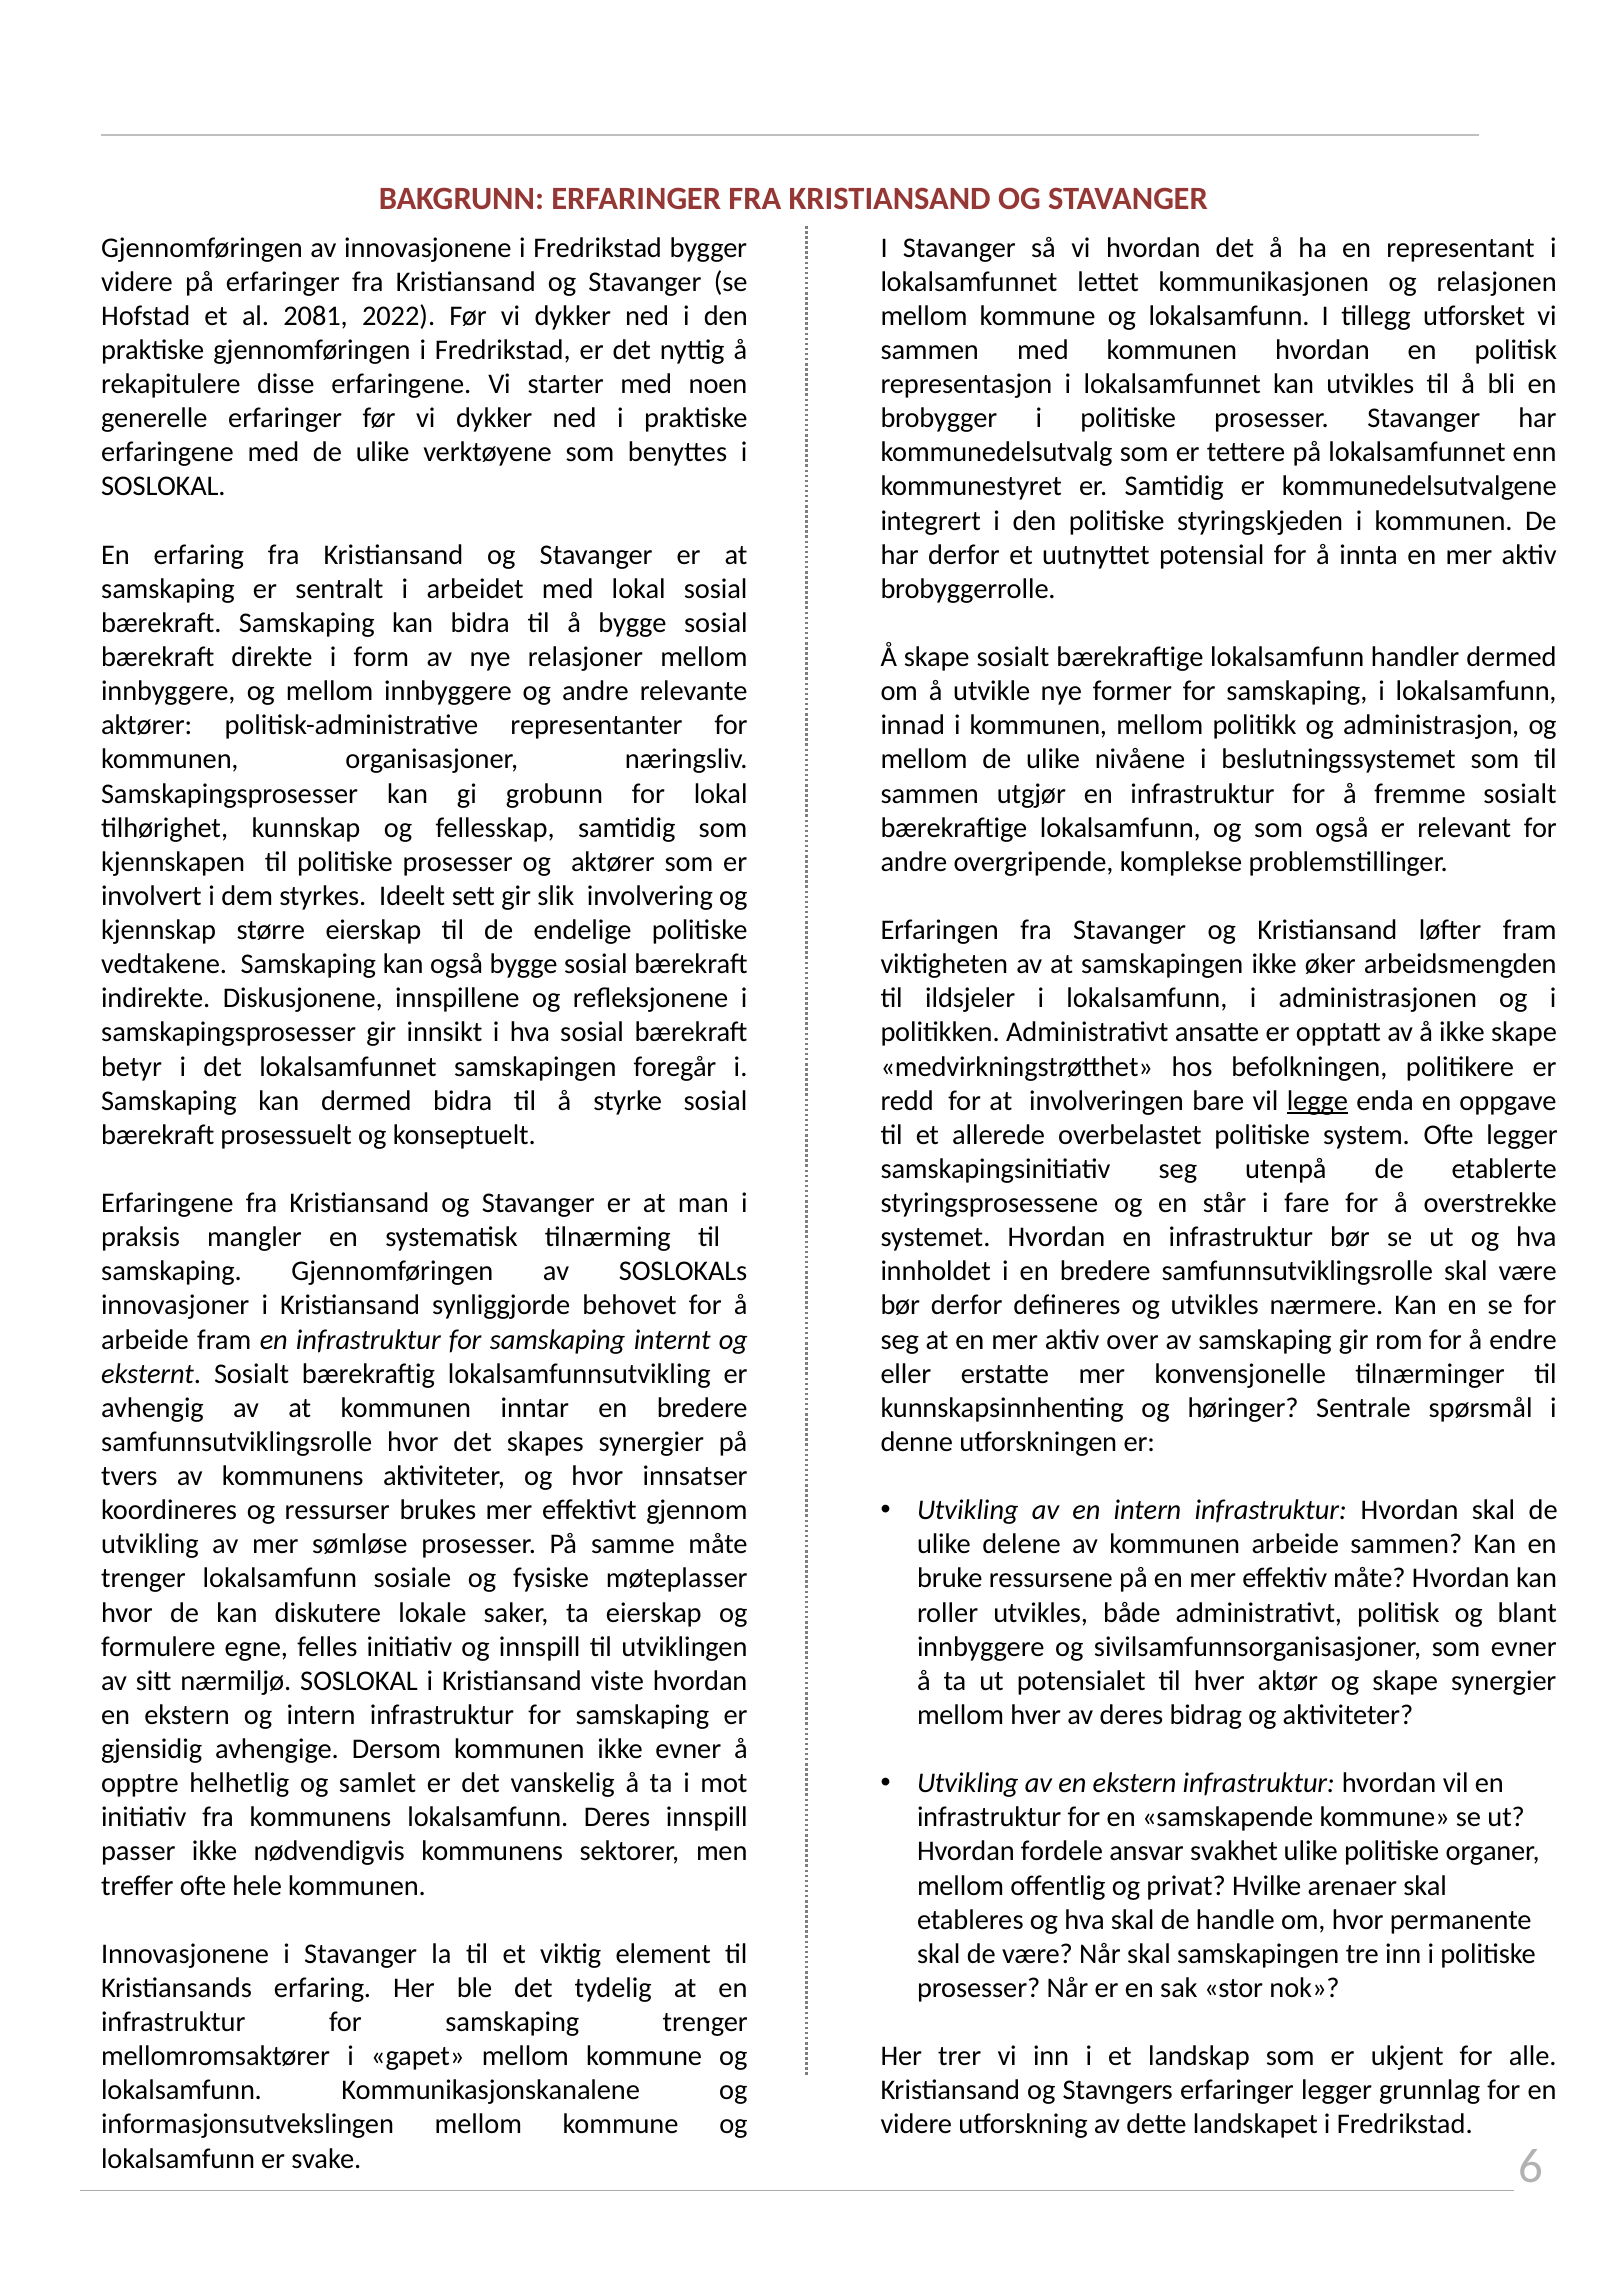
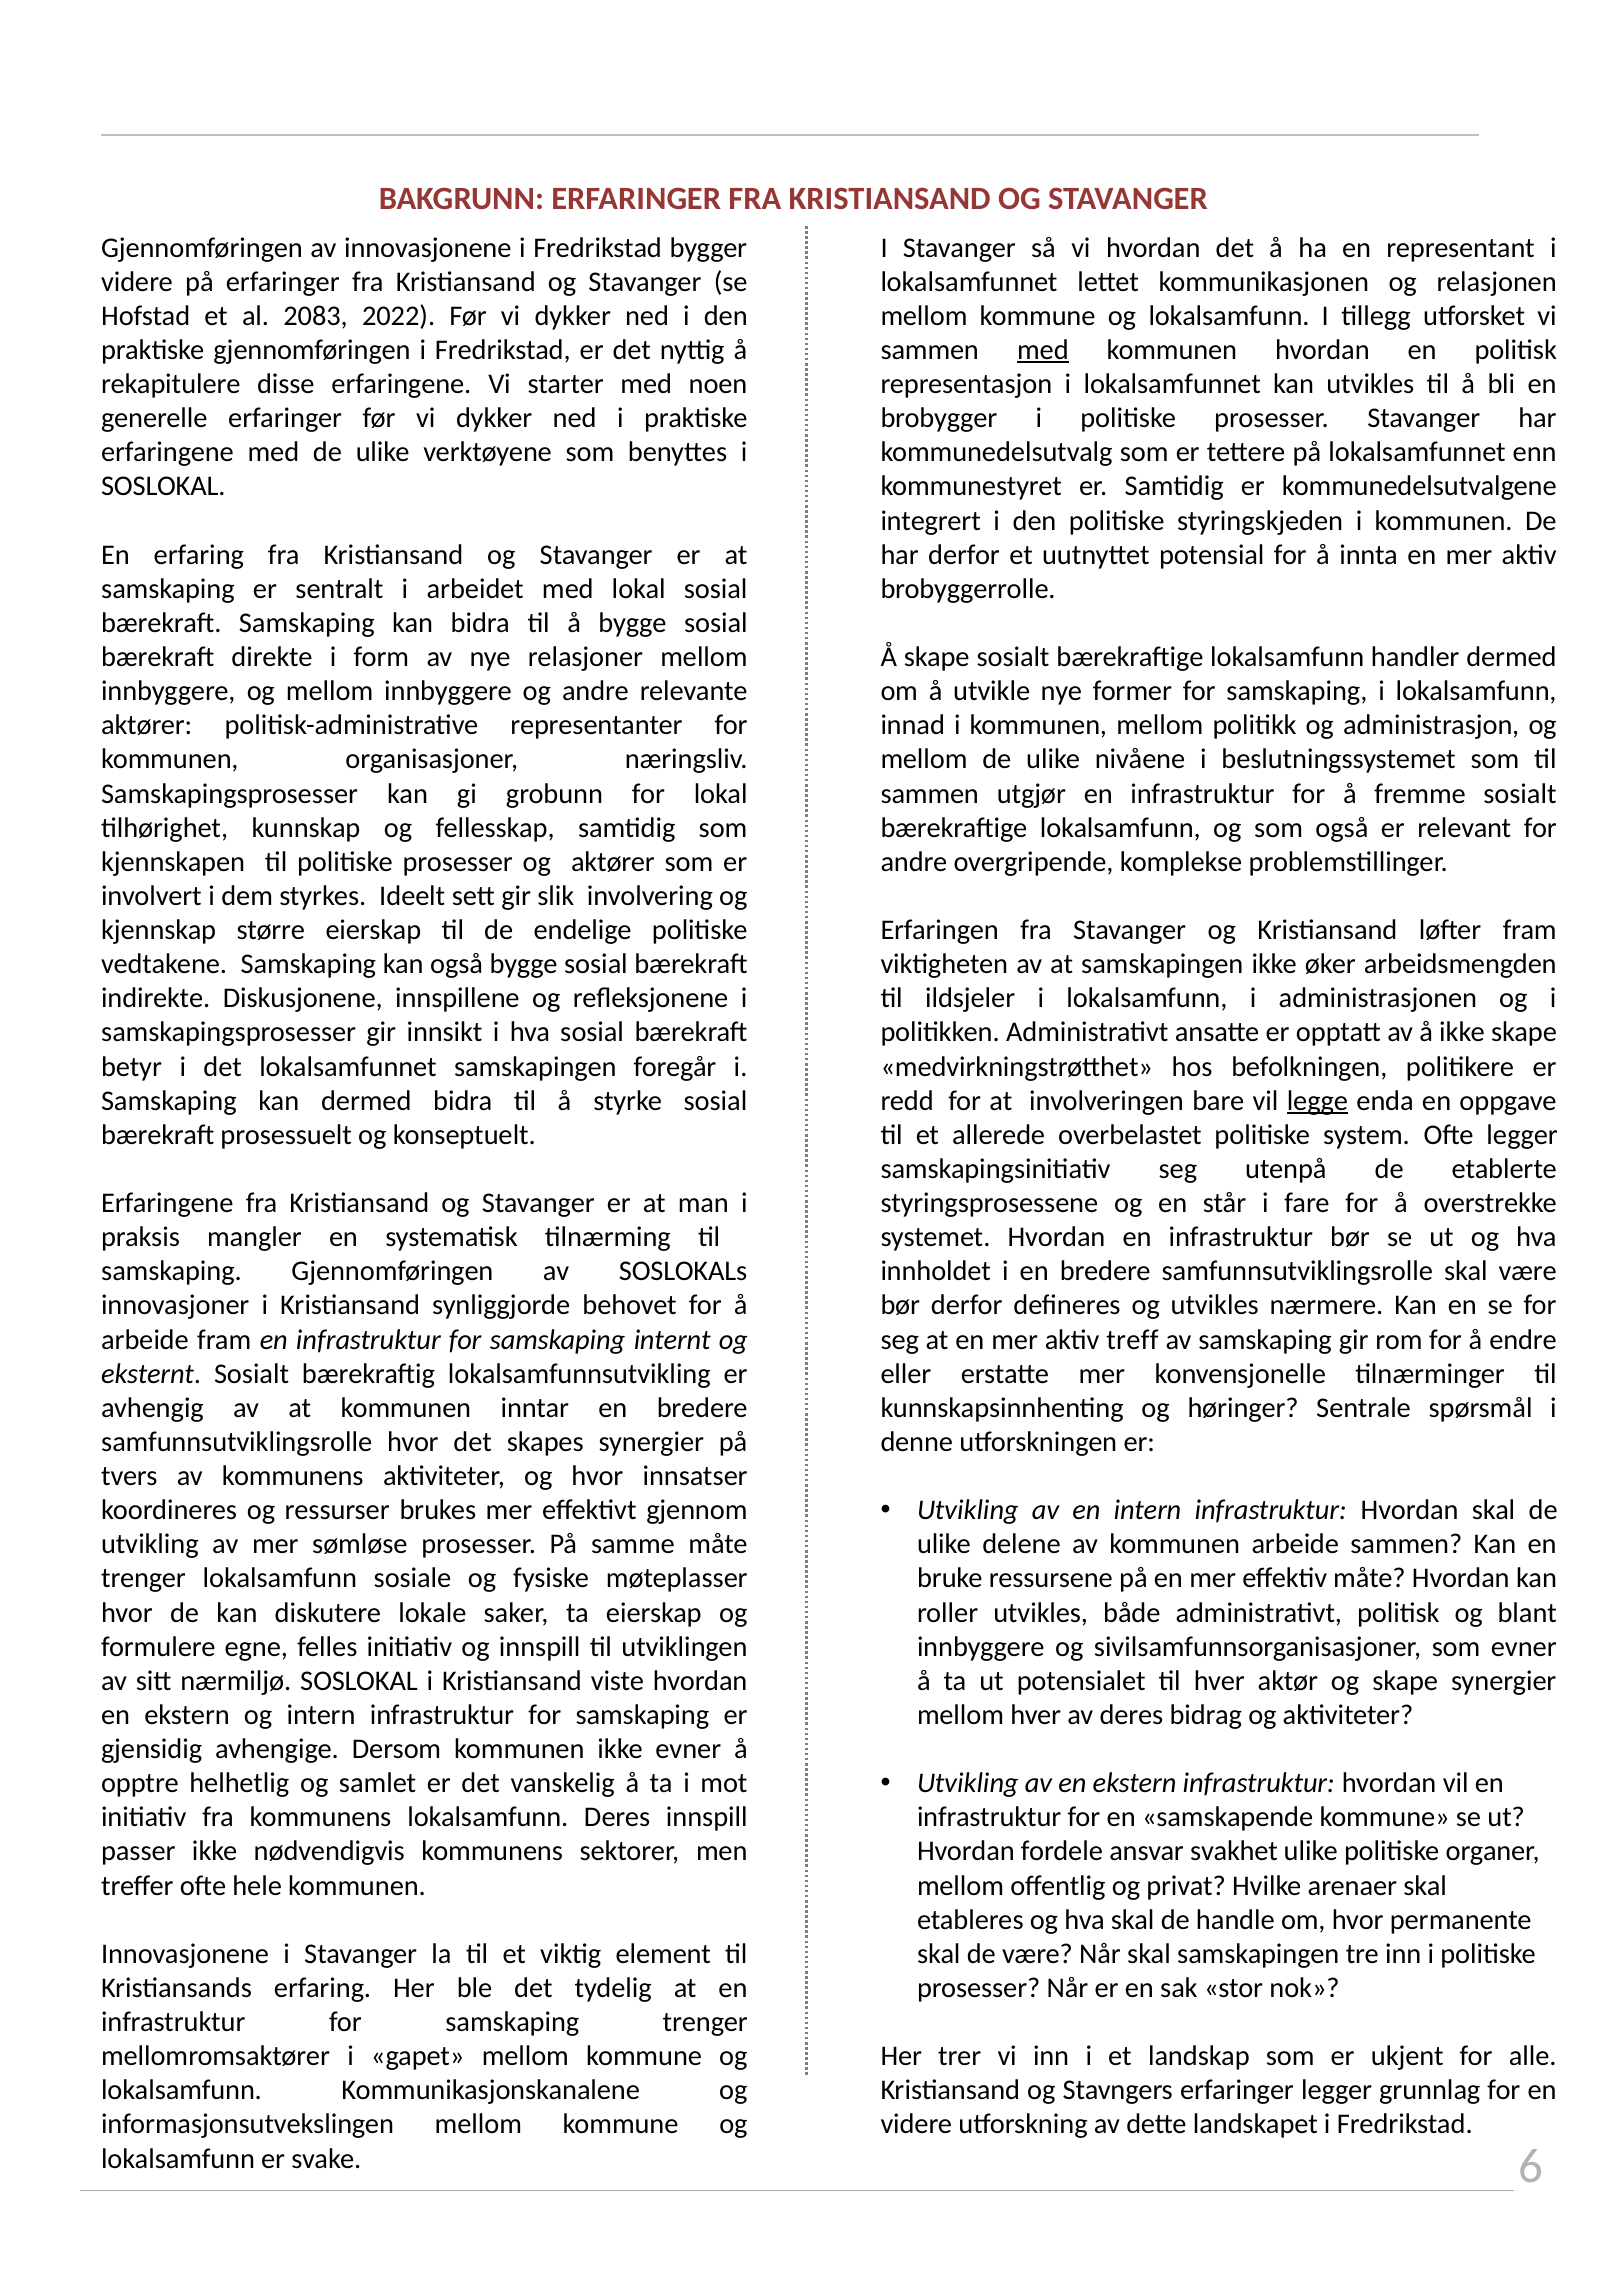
2081: 2081 -> 2083 (316, 316)
med underline: none -> present (1043, 350)
over: over -> treff (1132, 1339)
